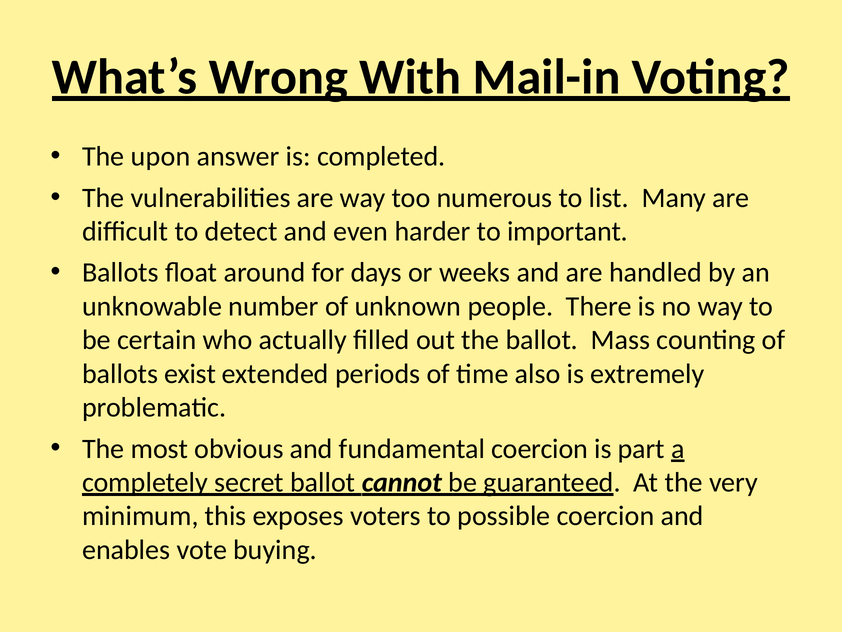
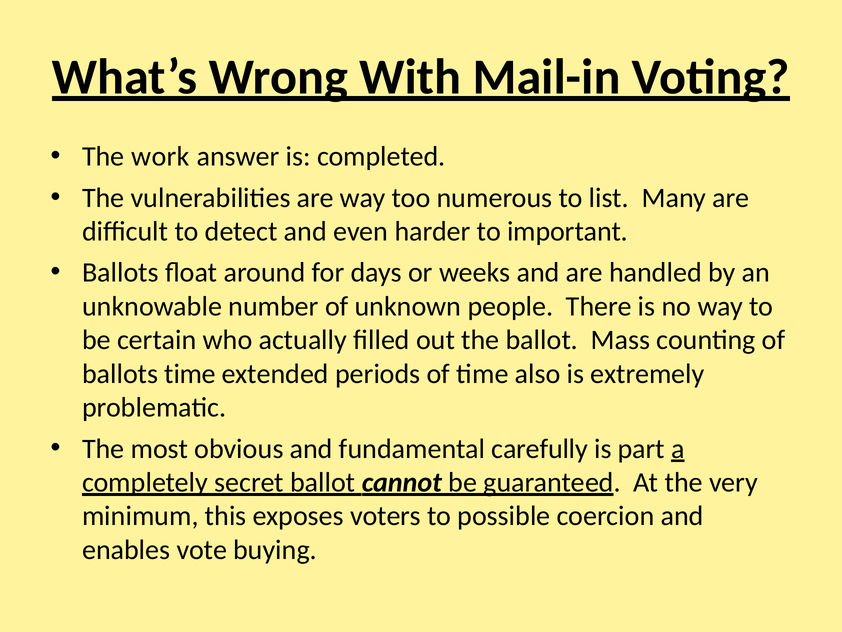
upon: upon -> work (160, 156)
ballots exist: exist -> time (190, 374)
fundamental coercion: coercion -> carefully (540, 448)
